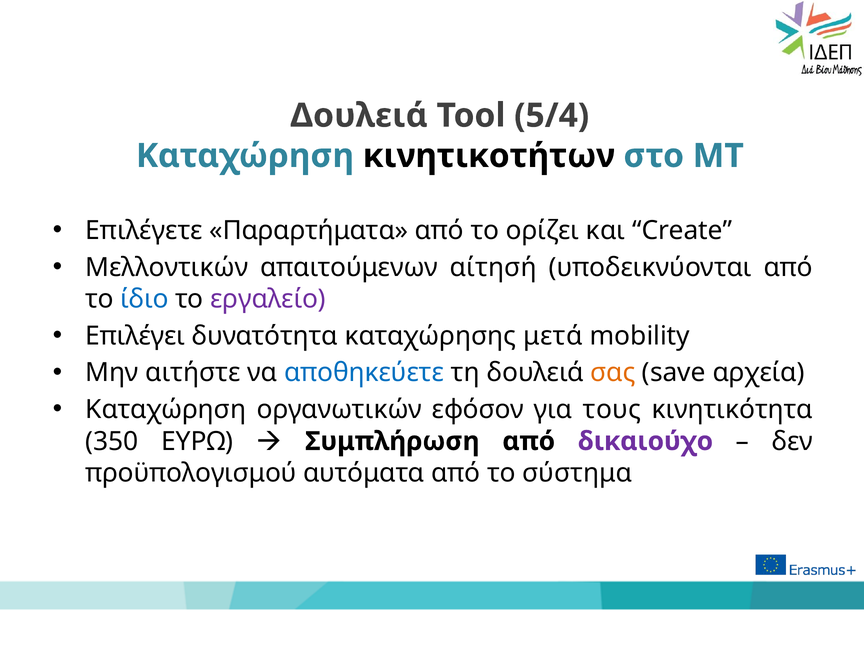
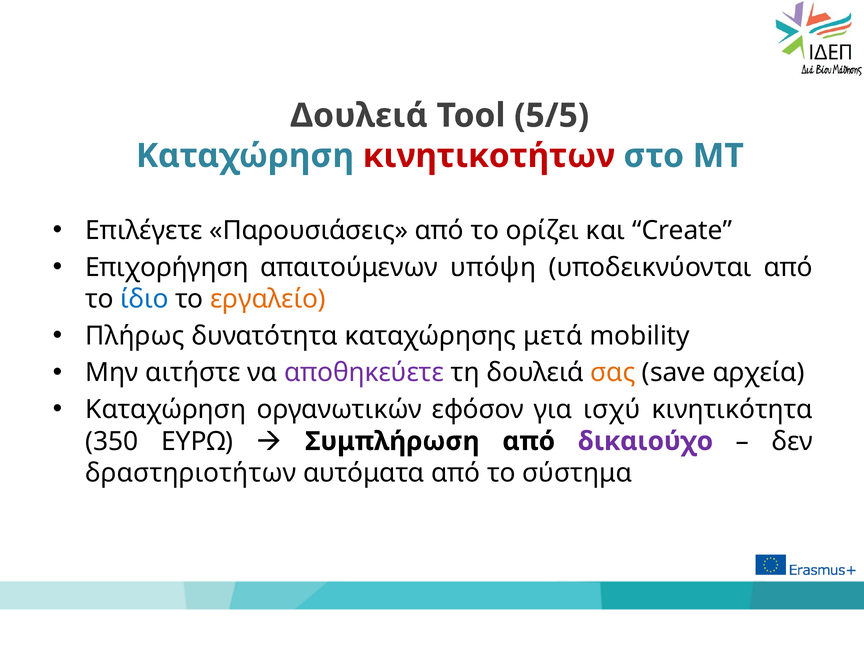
5/4: 5/4 -> 5/5 (552, 116)
κινητικοτήτων colour: black -> red (489, 156)
Παραρτήματα: Παραρτήματα -> Παρουσιάσεις (309, 230)
Μελλοντικών: Μελλοντικών -> Επιχορήγηση (167, 267)
αίτησή: αίτησή -> υπόψη (493, 267)
εργαλείο colour: purple -> orange (268, 299)
Επιλέγει: Επιλέγει -> Πλήρως (135, 336)
αποθηκεύετε colour: blue -> purple (364, 373)
τους: τους -> ισχύ (612, 410)
προϋπολογισμού: προϋπολογισμού -> δραστηριοτήτων (191, 473)
